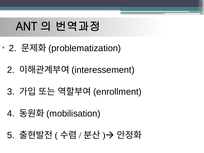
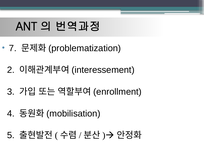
2: 2 -> 7 (13, 48)
